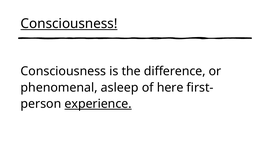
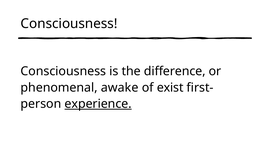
Consciousness underline: present -> none (69, 24)
asleep: asleep -> awake (120, 87)
here: here -> exist (170, 87)
